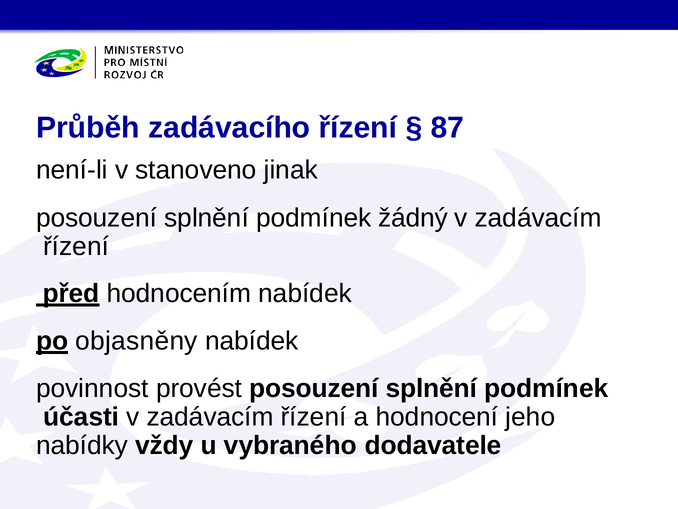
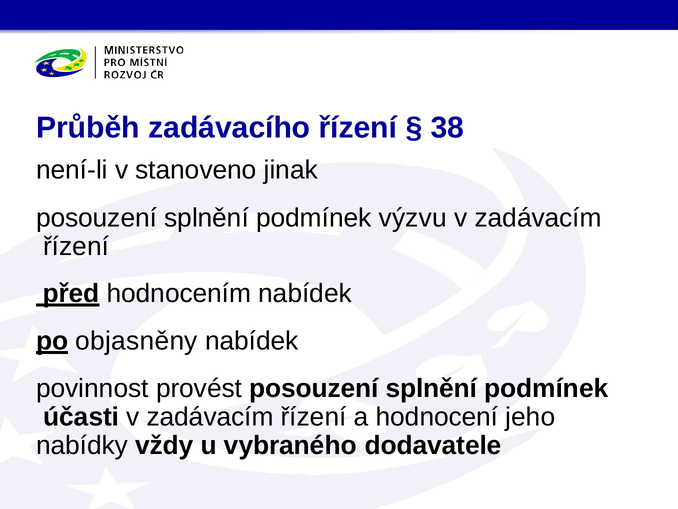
87: 87 -> 38 (447, 127)
žádný: žádný -> výzvu (413, 218)
